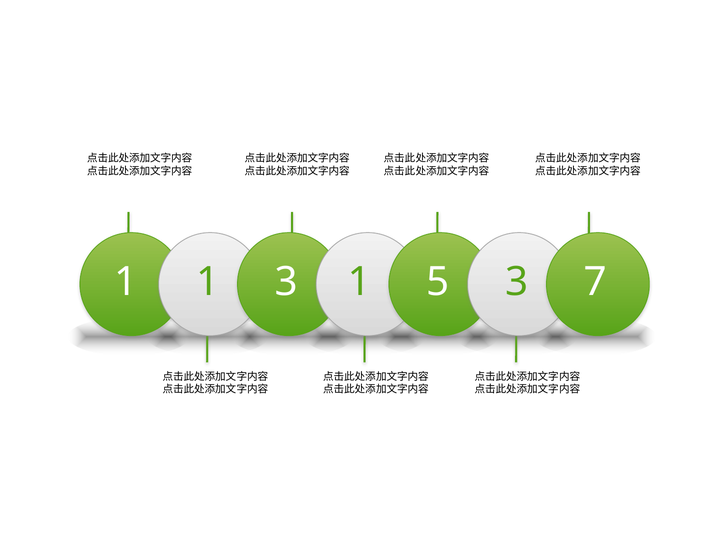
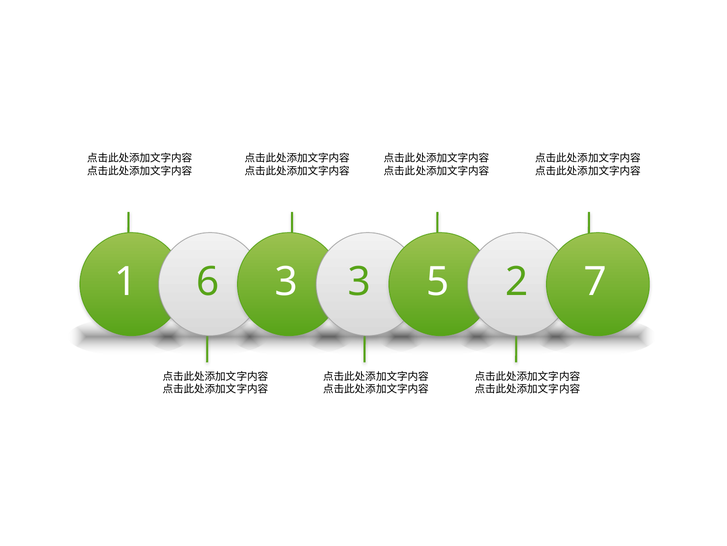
1 1: 1 -> 6 (208, 281)
3 1: 1 -> 3 (359, 281)
5 3: 3 -> 2 (517, 281)
